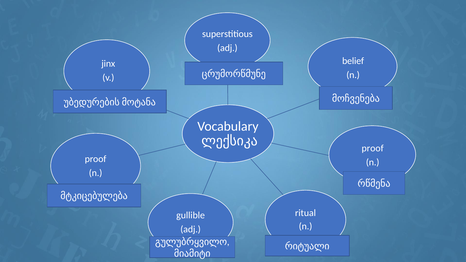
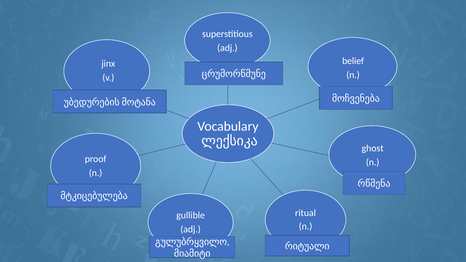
proof: proof -> ghost (373, 149)
